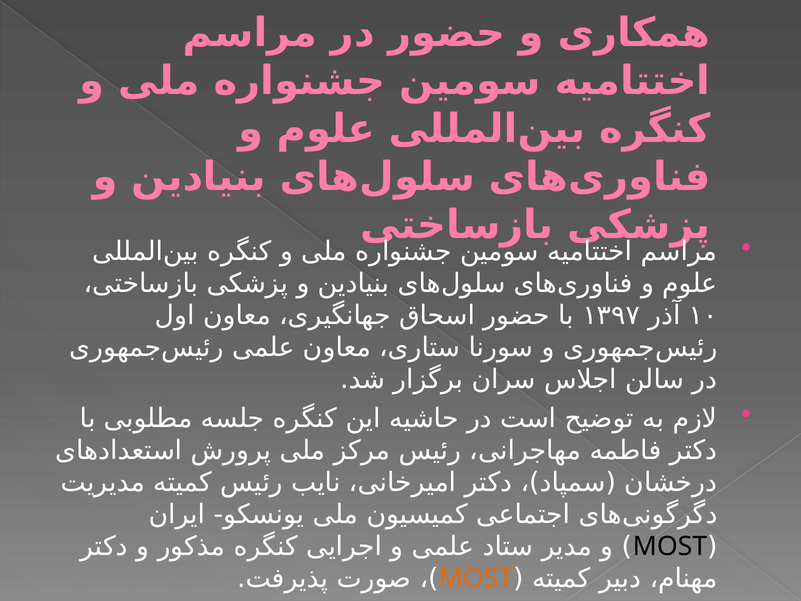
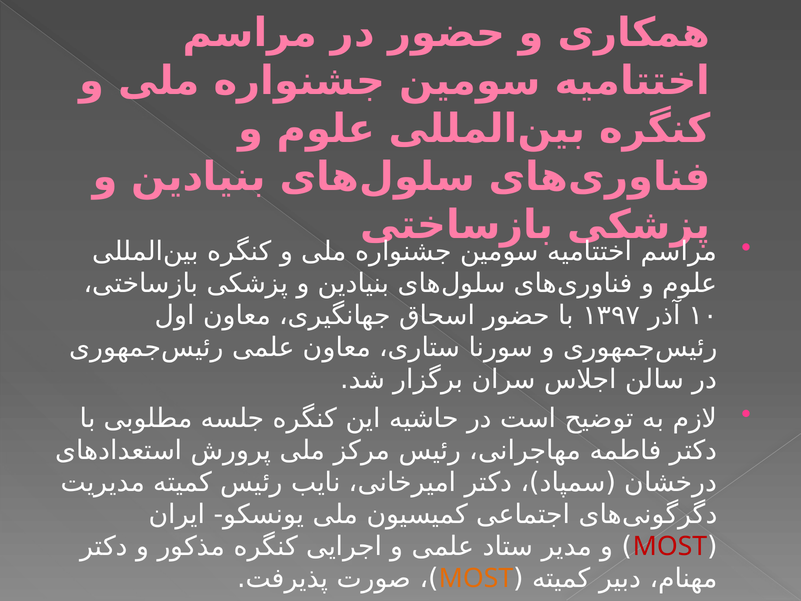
MOST colour: black -> red (670, 546)
